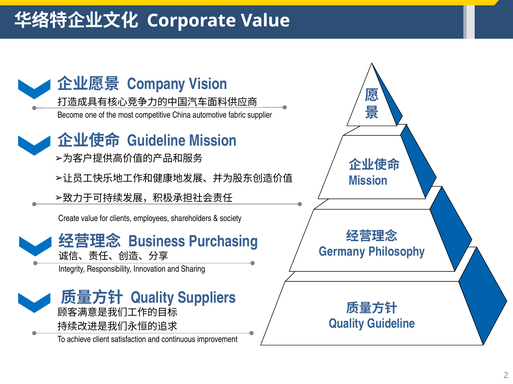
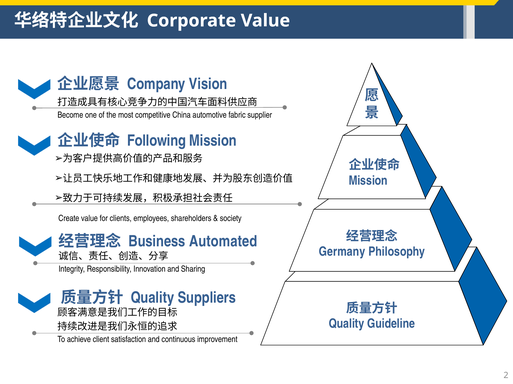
Guideline: Guideline -> Following (157, 141)
Purchasing: Purchasing -> Automated (223, 242)
